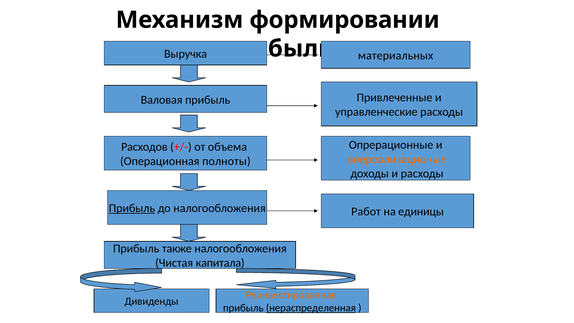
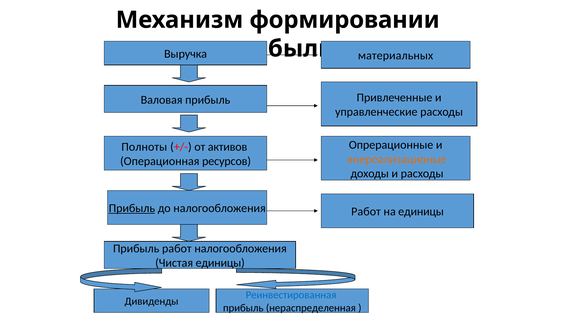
Расходов: Расходов -> Полноты (144, 147)
объема: объема -> активов (228, 147)
полноты: полноты -> ресурсов (227, 161)
Прибыль также: также -> работ (177, 248)
Чистая капитала: капитала -> единицы (220, 263)
Реинвестированная colour: orange -> blue (291, 295)
нераспределенная underline: present -> none (311, 308)
